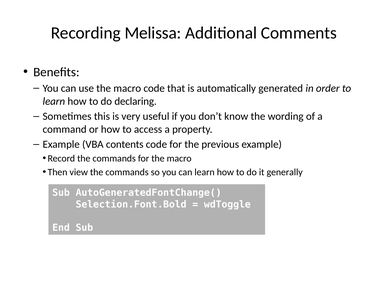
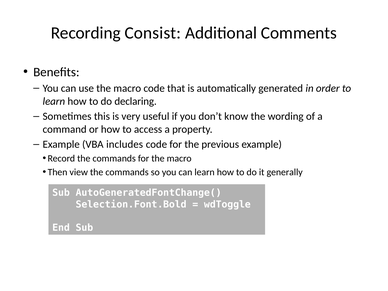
Melissa: Melissa -> Consist (153, 33)
contents: contents -> includes (125, 144)
